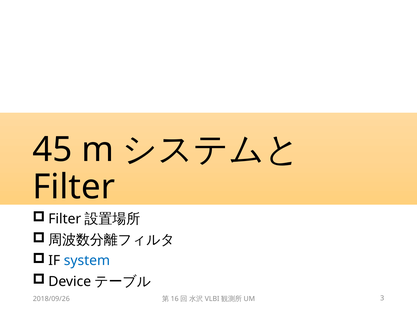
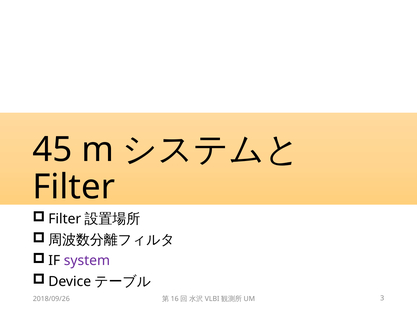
system colour: blue -> purple (87, 260)
